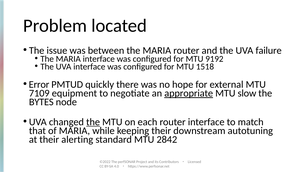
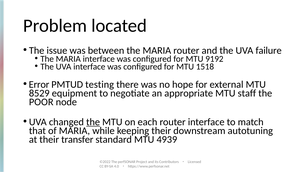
quickly: quickly -> testing (100, 84)
7109: 7109 -> 8529 (39, 93)
appropriate underline: present -> none (189, 93)
slow: slow -> staff (247, 93)
BYTES: BYTES -> POOR (41, 102)
alerting: alerting -> transfer (77, 139)
2842: 2842 -> 4939 (167, 139)
